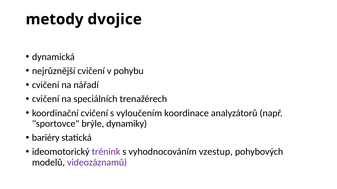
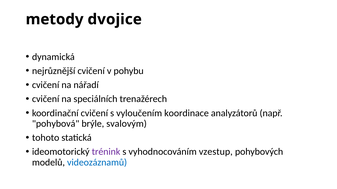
sportovce: sportovce -> pohybová (56, 124)
dynamiky: dynamiky -> svalovým (127, 124)
bariéry: bariéry -> tohoto (46, 138)
videozáznamů colour: purple -> blue (97, 163)
